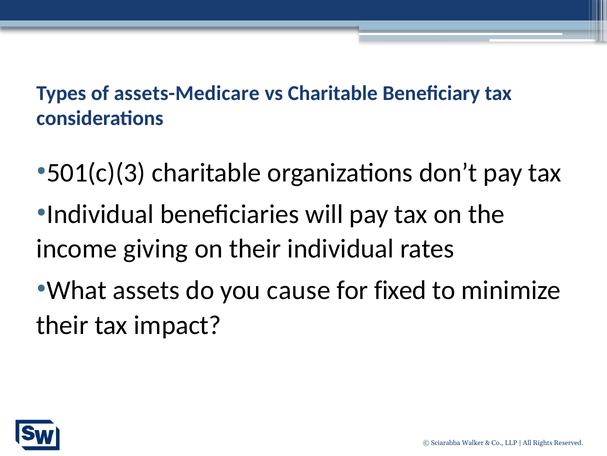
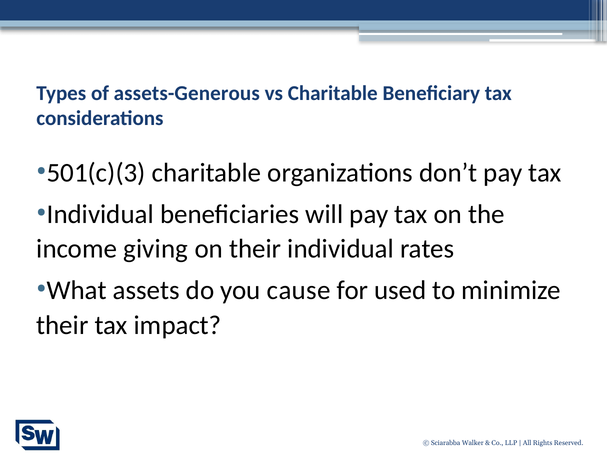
assets-Medicare: assets-Medicare -> assets-Generous (187, 93)
fixed: fixed -> used (400, 290)
